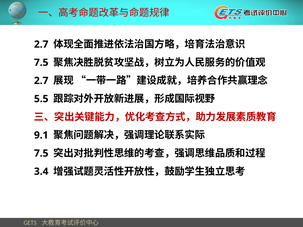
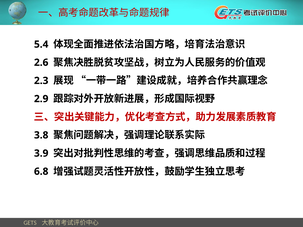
2.7: 2.7 -> 5.4 (41, 44)
7.5: 7.5 -> 2.6 (41, 63)
2.7: 2.7 -> 2.3 (41, 81)
5.5: 5.5 -> 2.9 (41, 99)
9.1: 9.1 -> 3.8 (41, 135)
7.5: 7.5 -> 3.9 (41, 153)
3.4: 3.4 -> 6.8 (41, 172)
